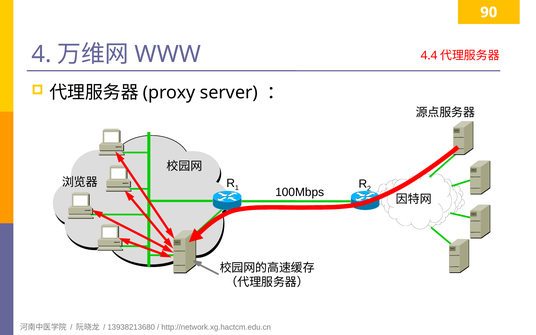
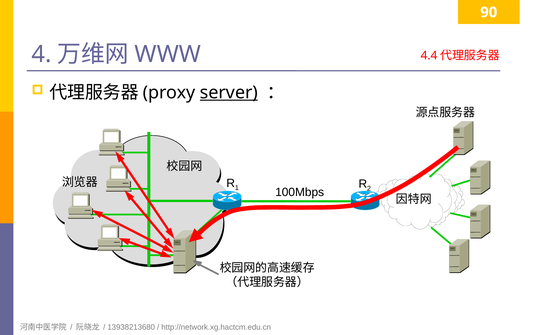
server underline: none -> present (229, 93)
